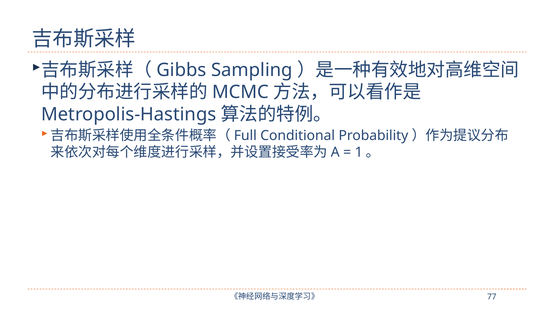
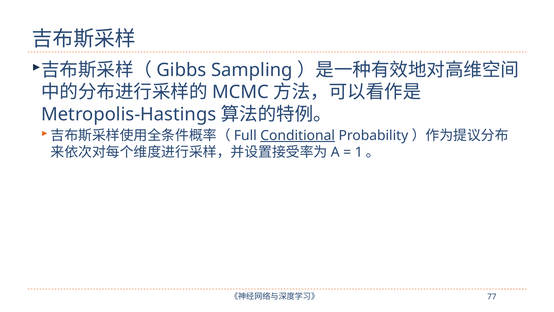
Conditional underline: none -> present (298, 135)
